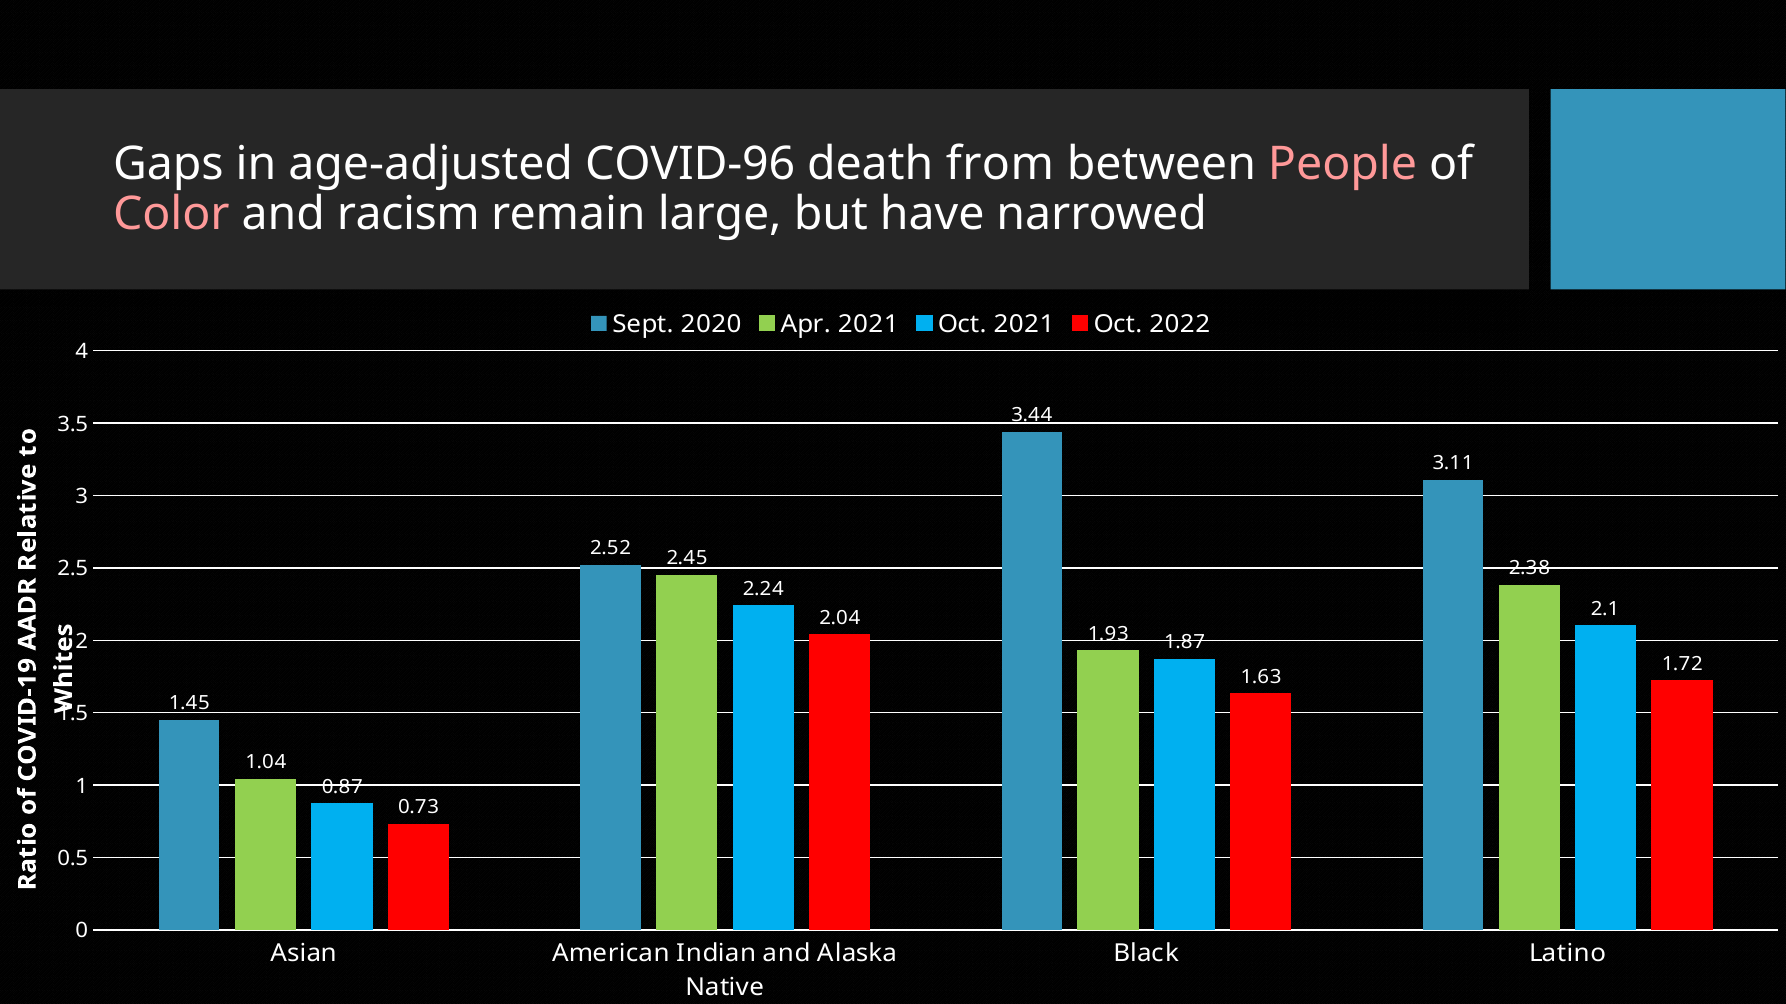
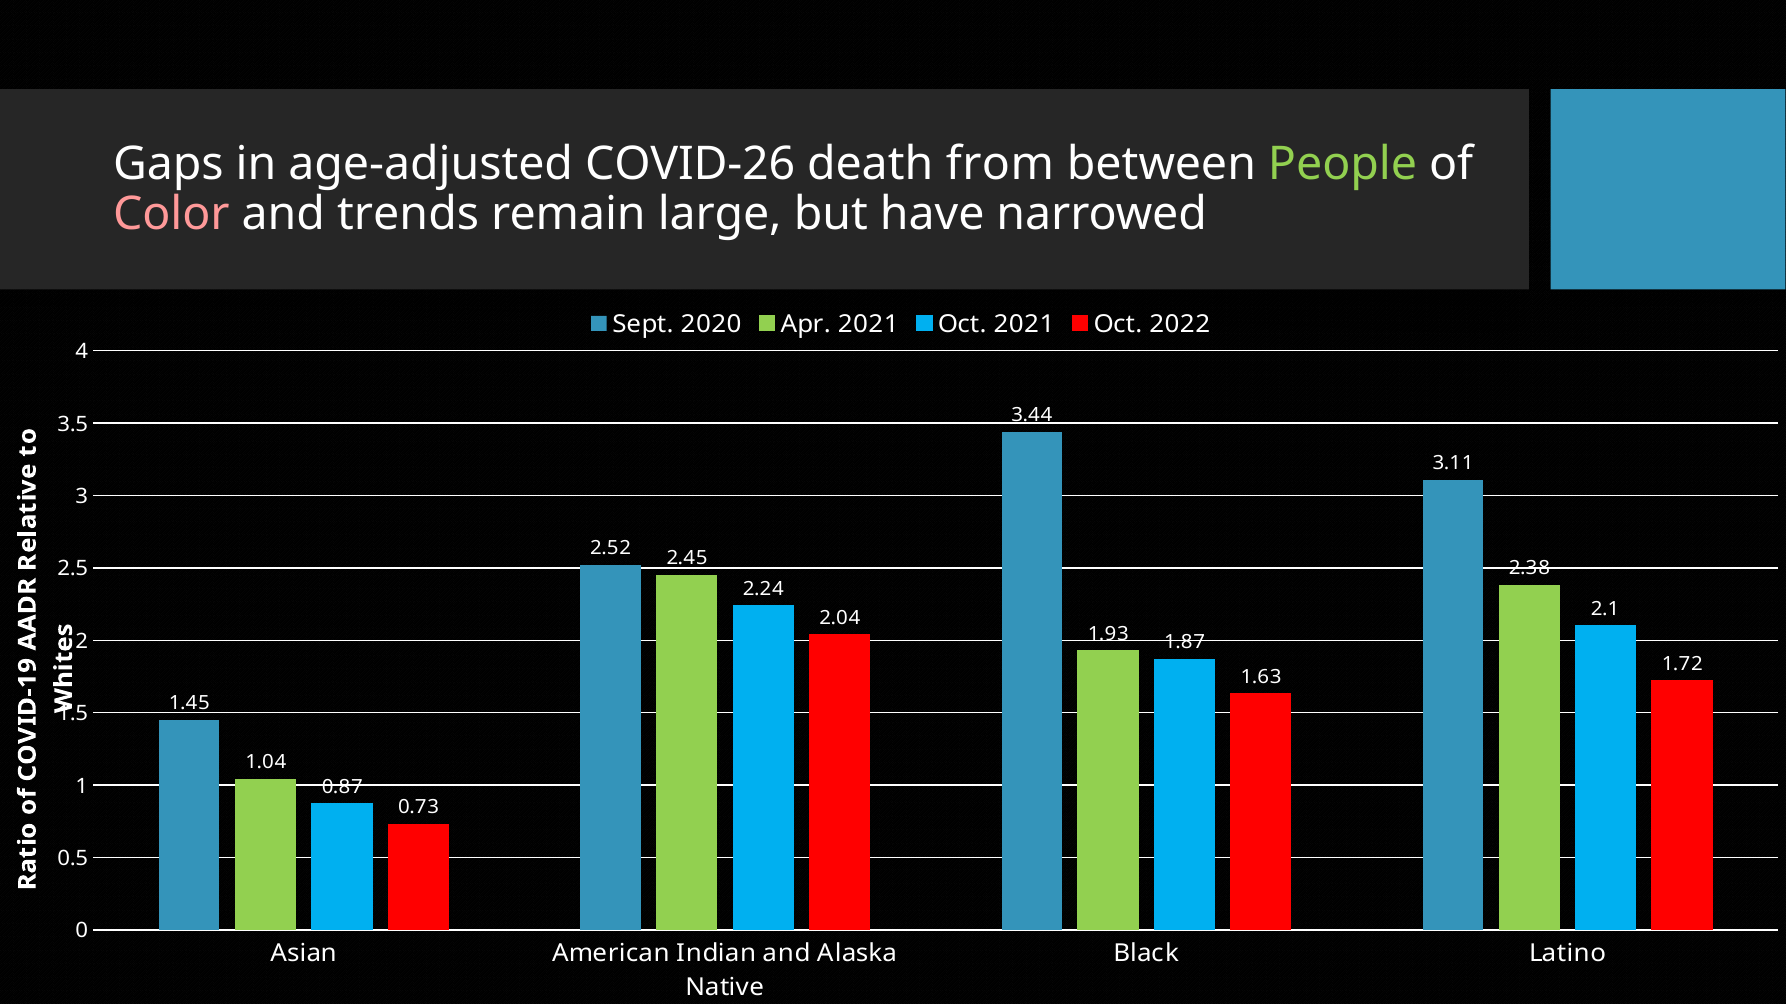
COVID-96: COVID-96 -> COVID-26 (690, 164)
People colour: pink -> light green (1343, 164)
racism: racism -> trends (408, 214)
